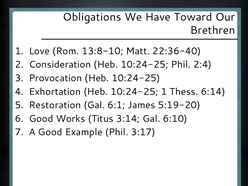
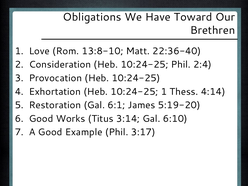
6:14: 6:14 -> 4:14 (213, 92)
